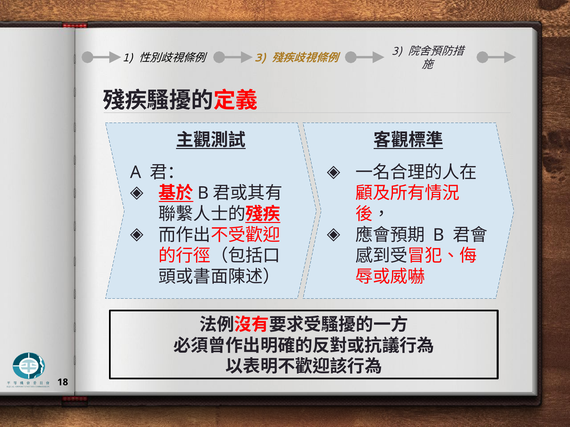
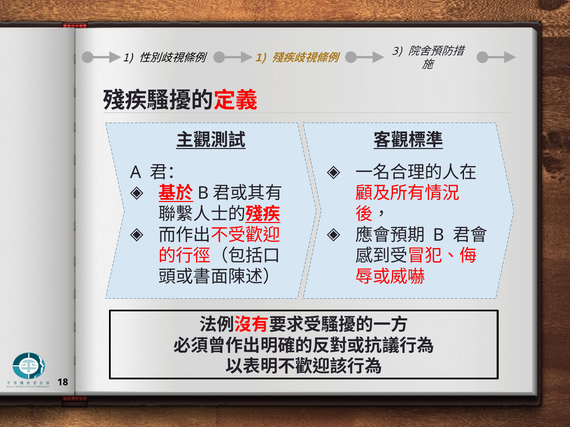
3: 3 -> 1 (260, 58)
